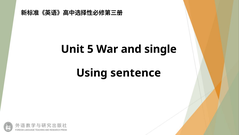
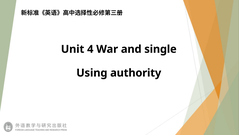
5: 5 -> 4 (90, 49)
sentence: sentence -> authority (136, 73)
